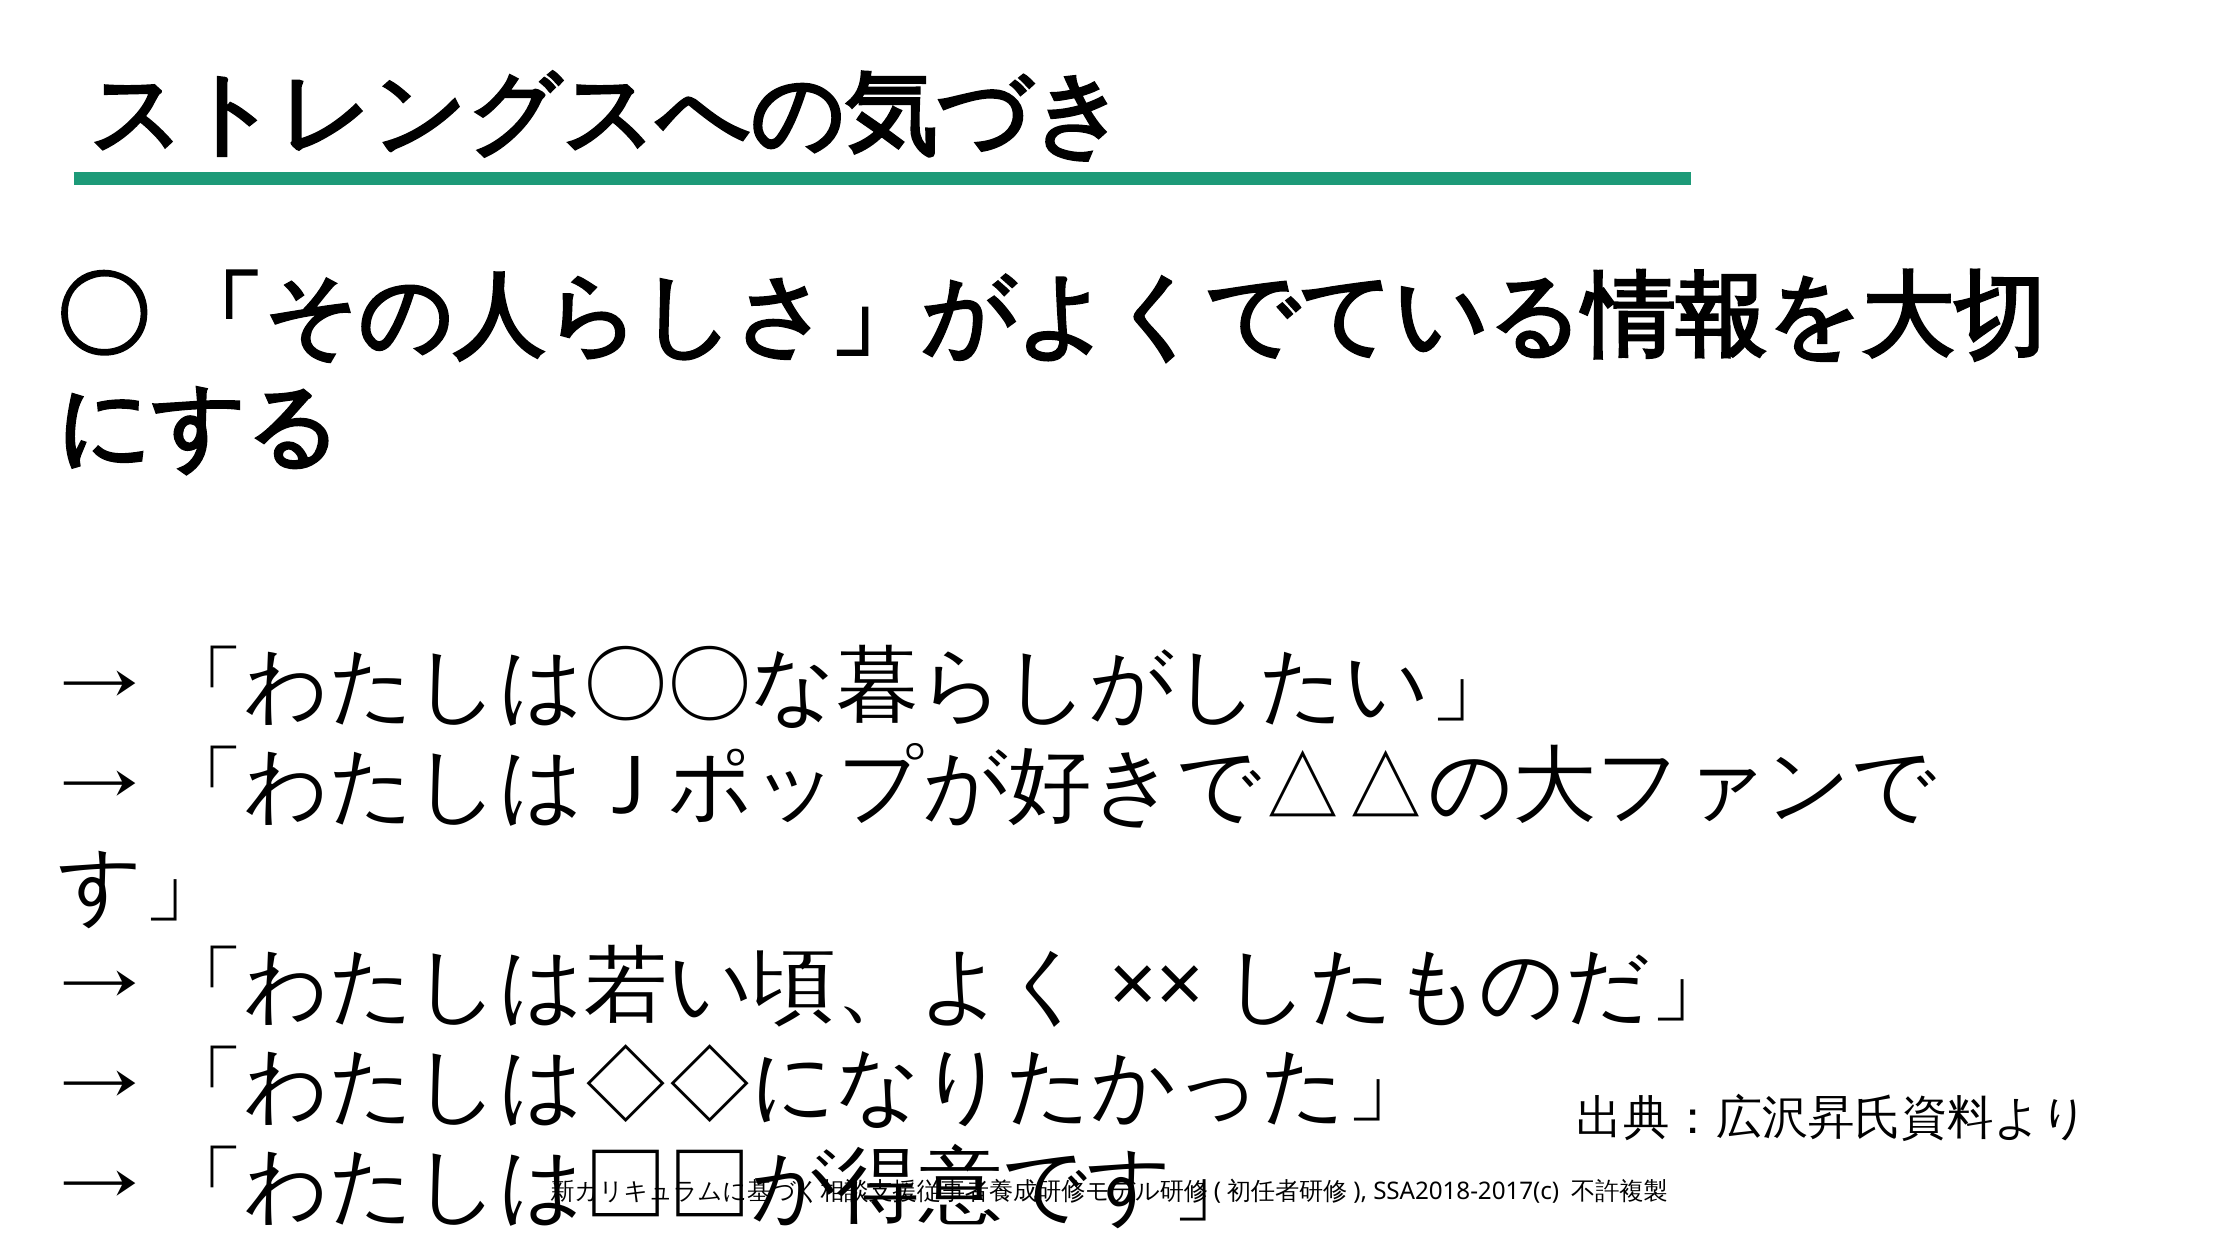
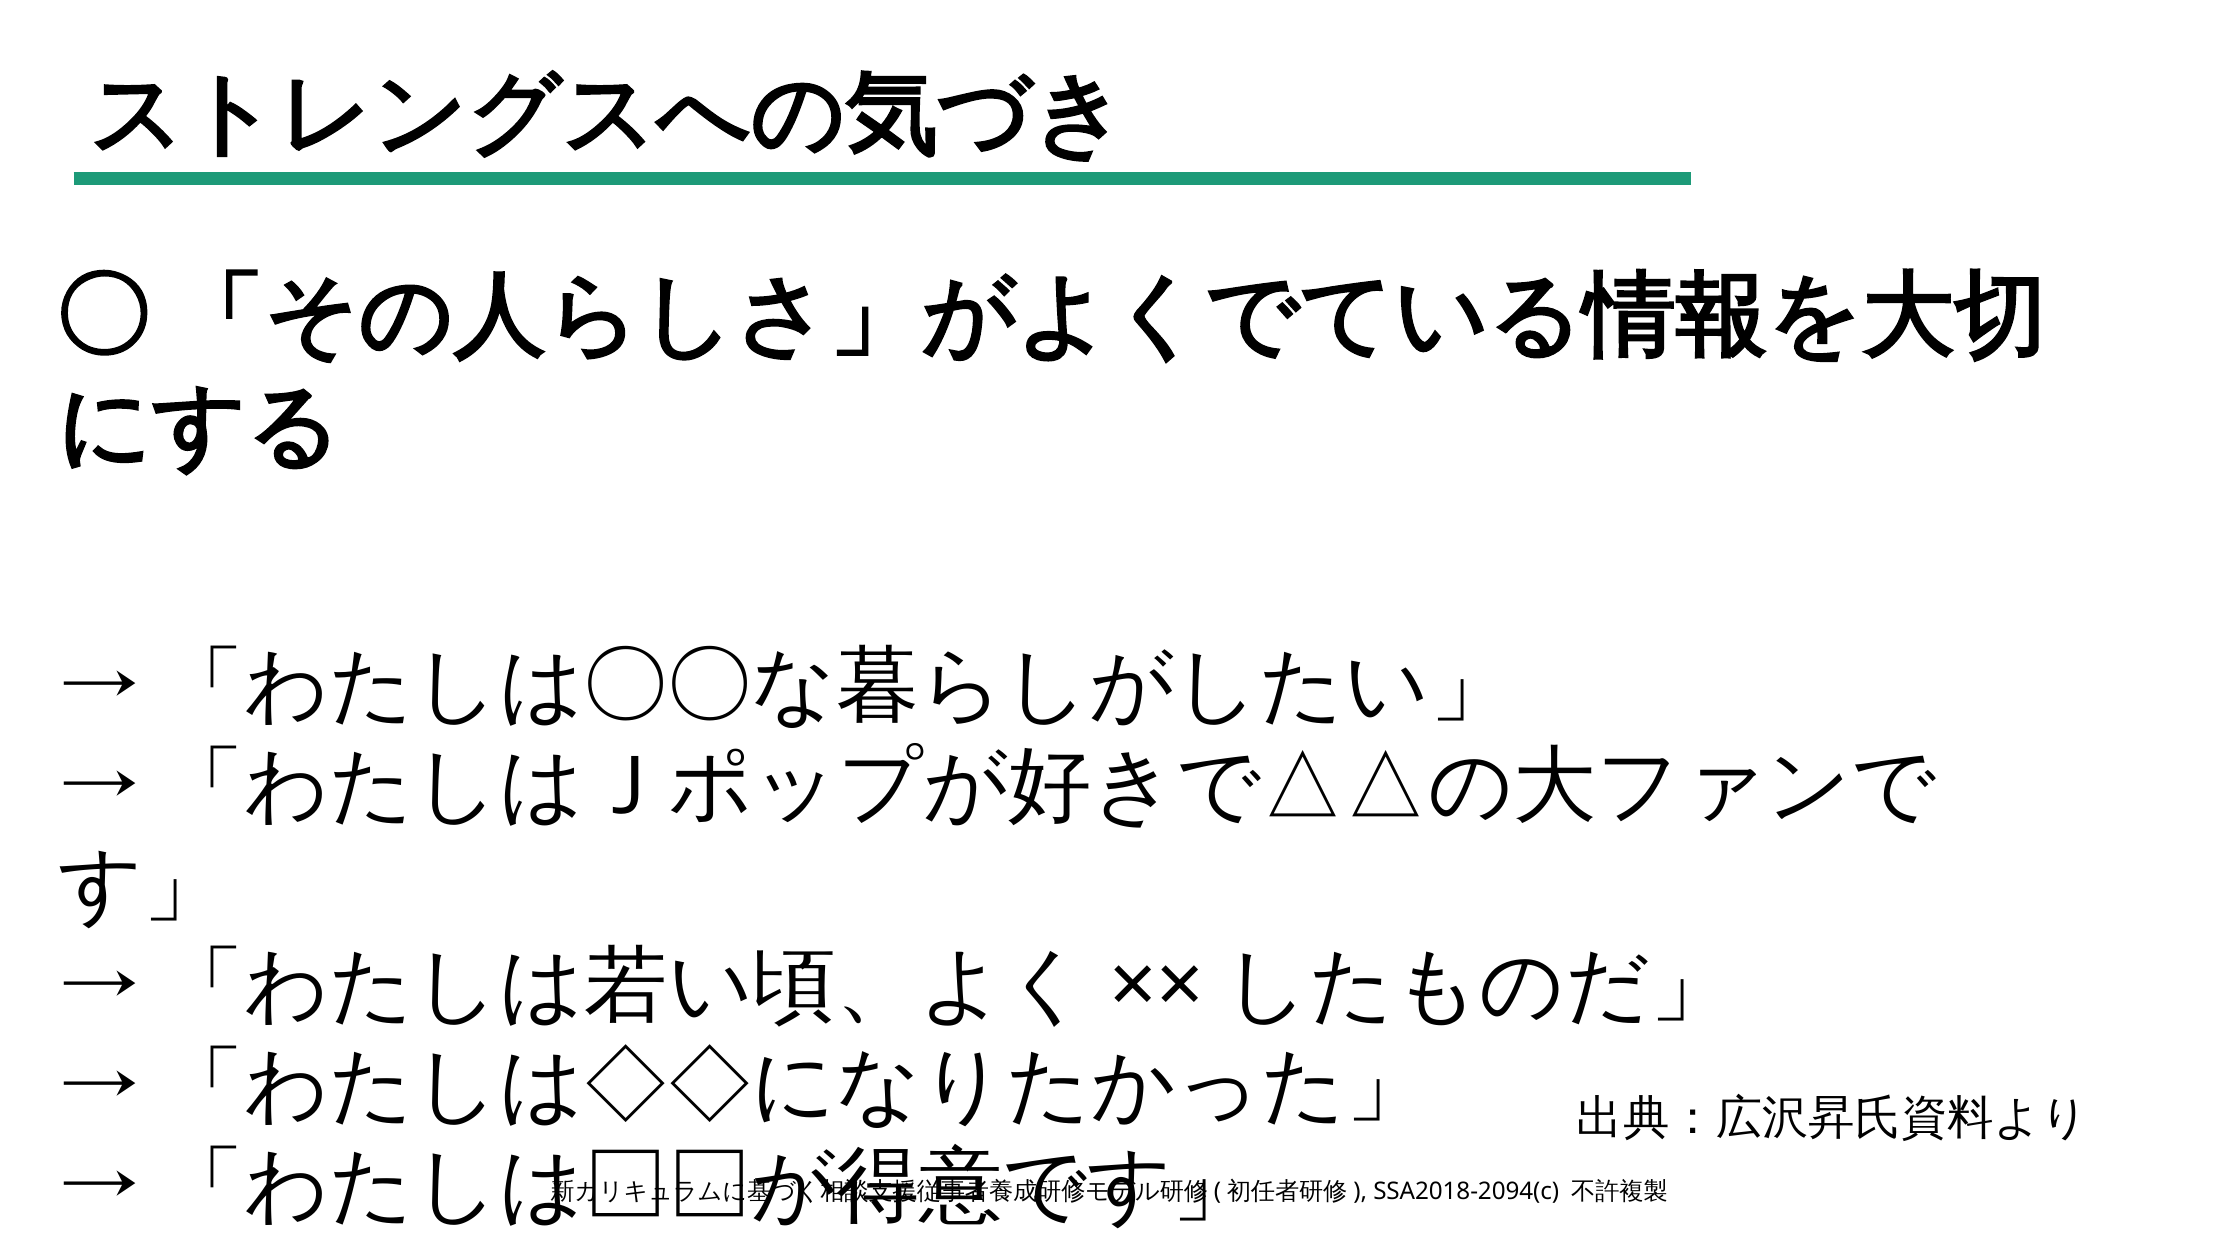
SSA2018-2017(c: SSA2018-2017(c -> SSA2018-2094(c (1466, 1191)
